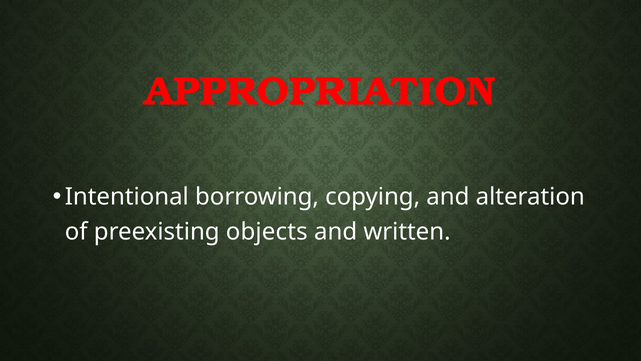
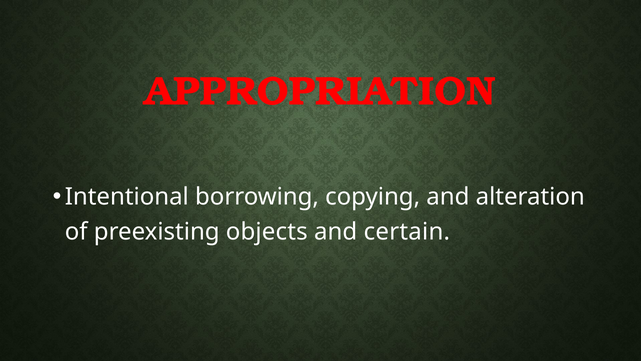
written: written -> certain (407, 231)
